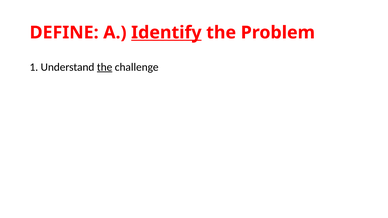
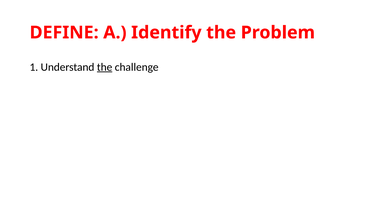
Identify underline: present -> none (166, 33)
